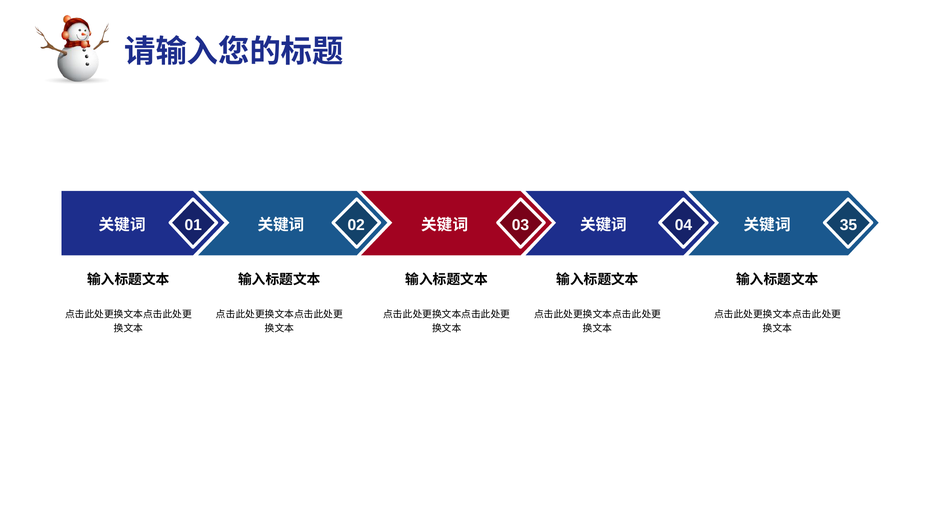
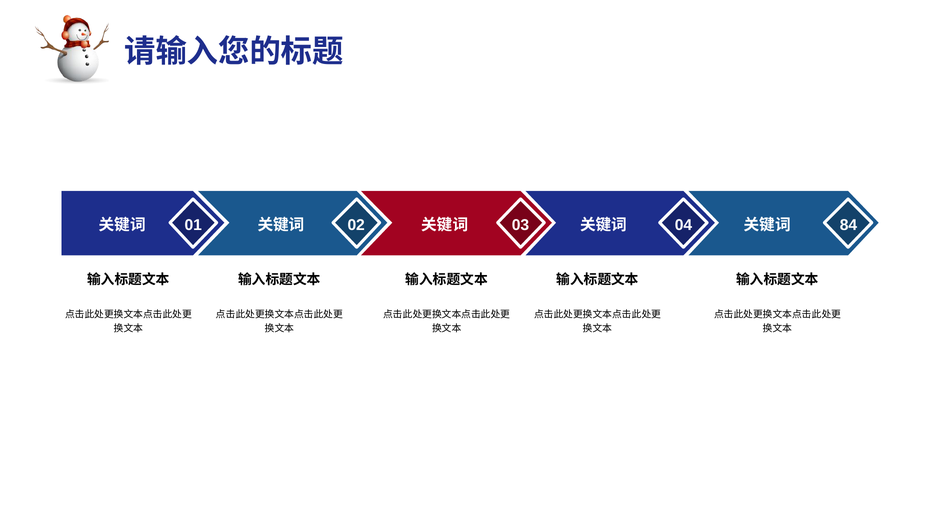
35: 35 -> 84 (848, 225)
